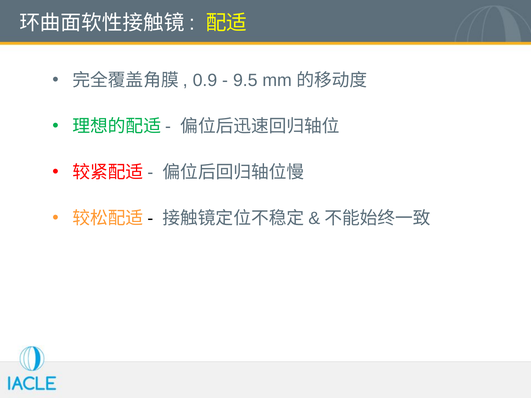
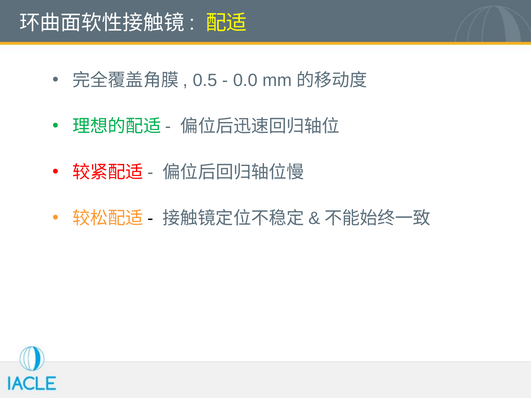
0.9: 0.9 -> 0.5 (205, 80)
9.5: 9.5 -> 0.0 (245, 80)
